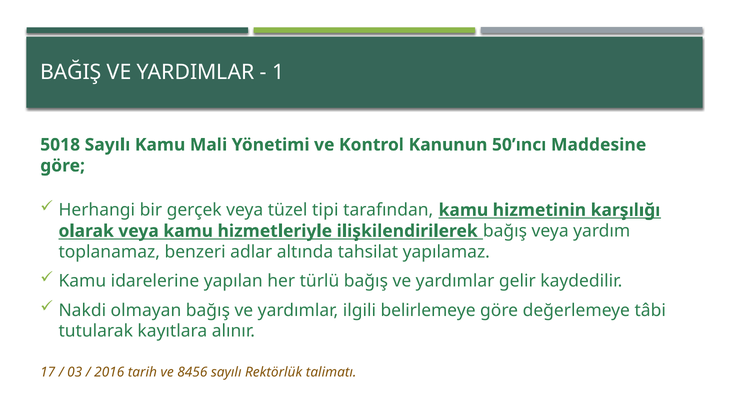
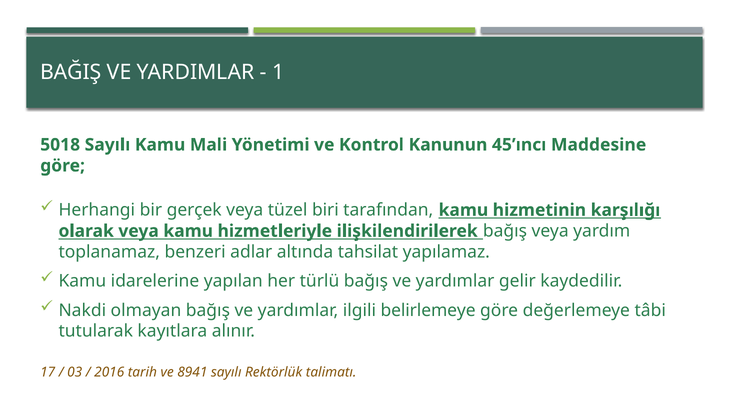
50’ıncı: 50’ıncı -> 45’ıncı (519, 145)
tipi: tipi -> biri (325, 210)
8456: 8456 -> 8941 (192, 372)
